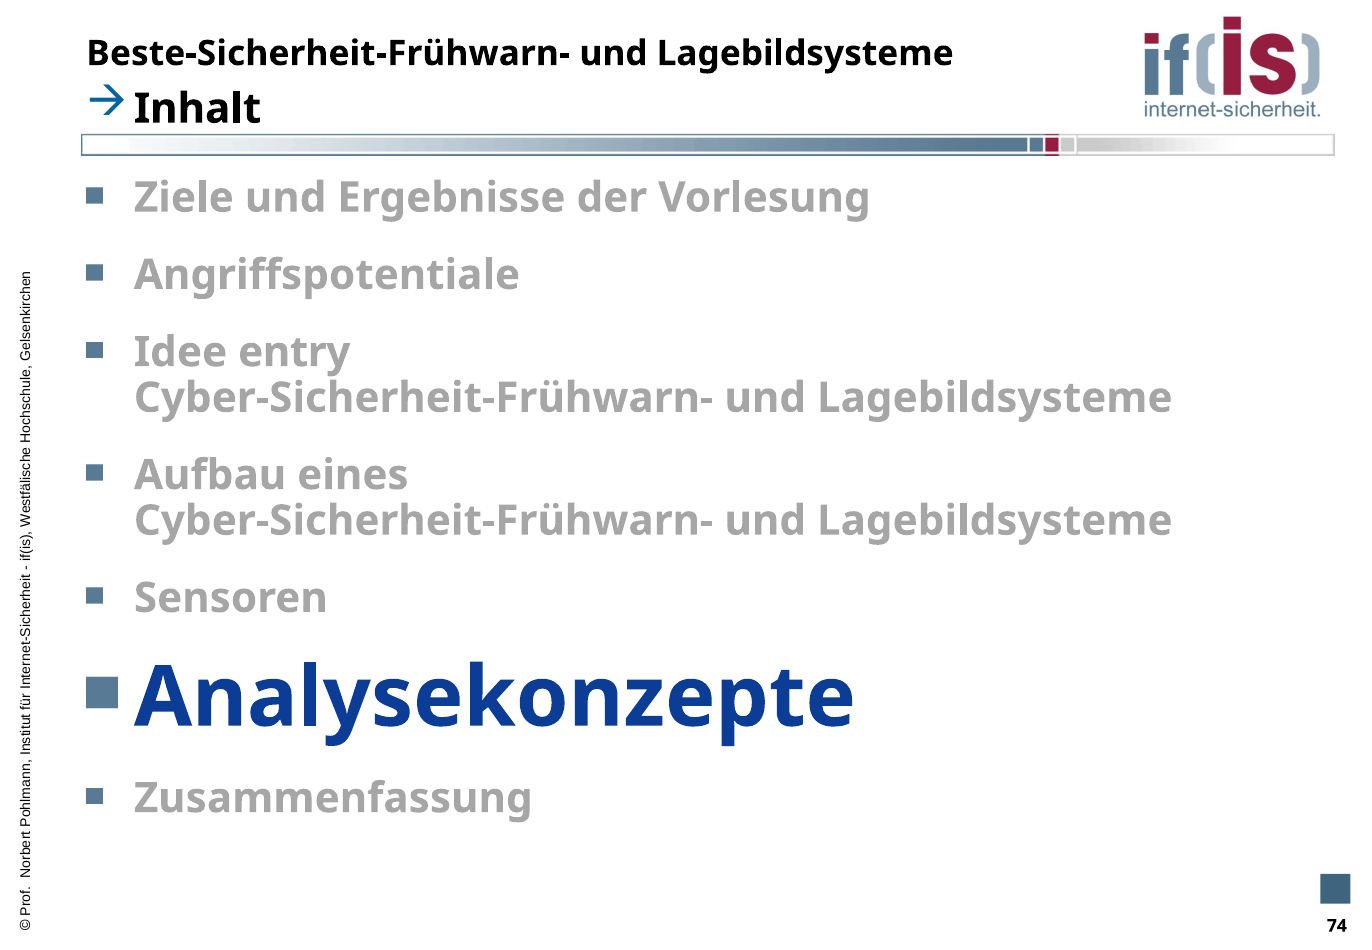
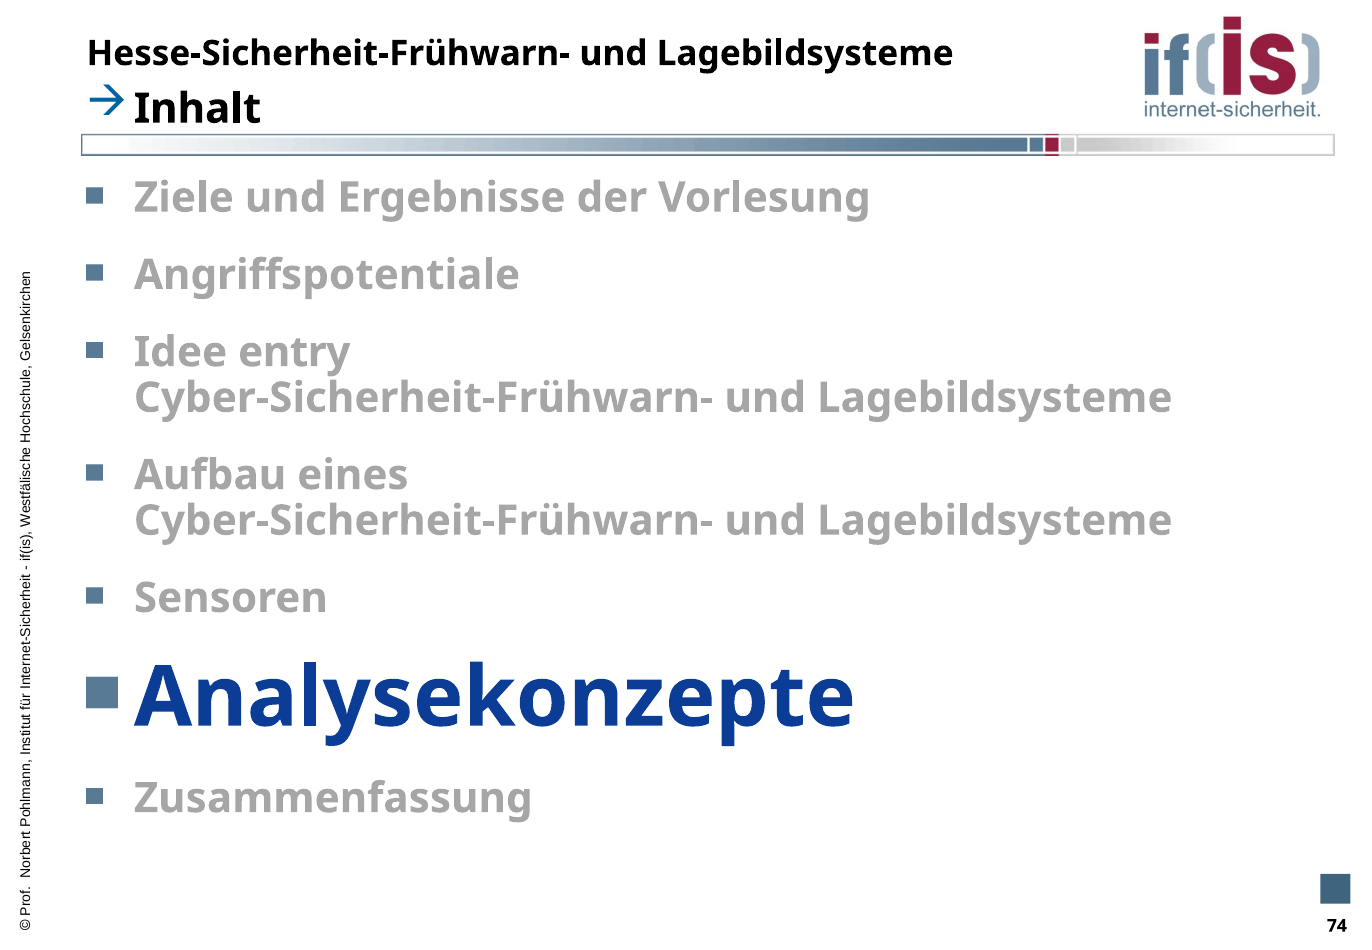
Beste-Sicherheit-Frühwarn-: Beste-Sicherheit-Frühwarn- -> Hesse-Sicherheit-Frühwarn- (328, 53)
